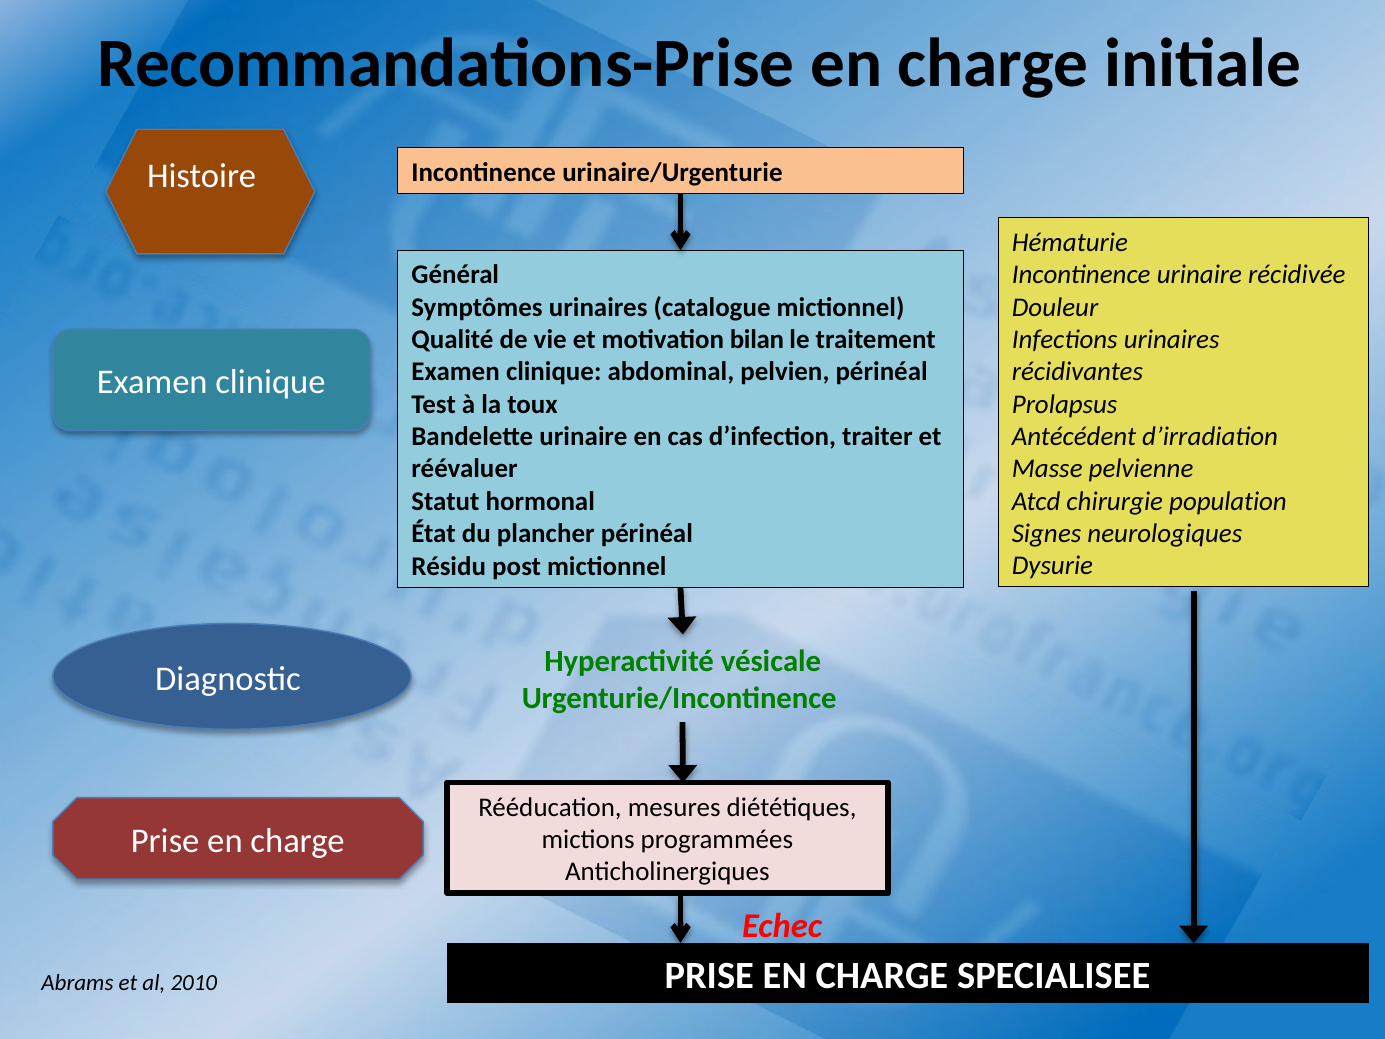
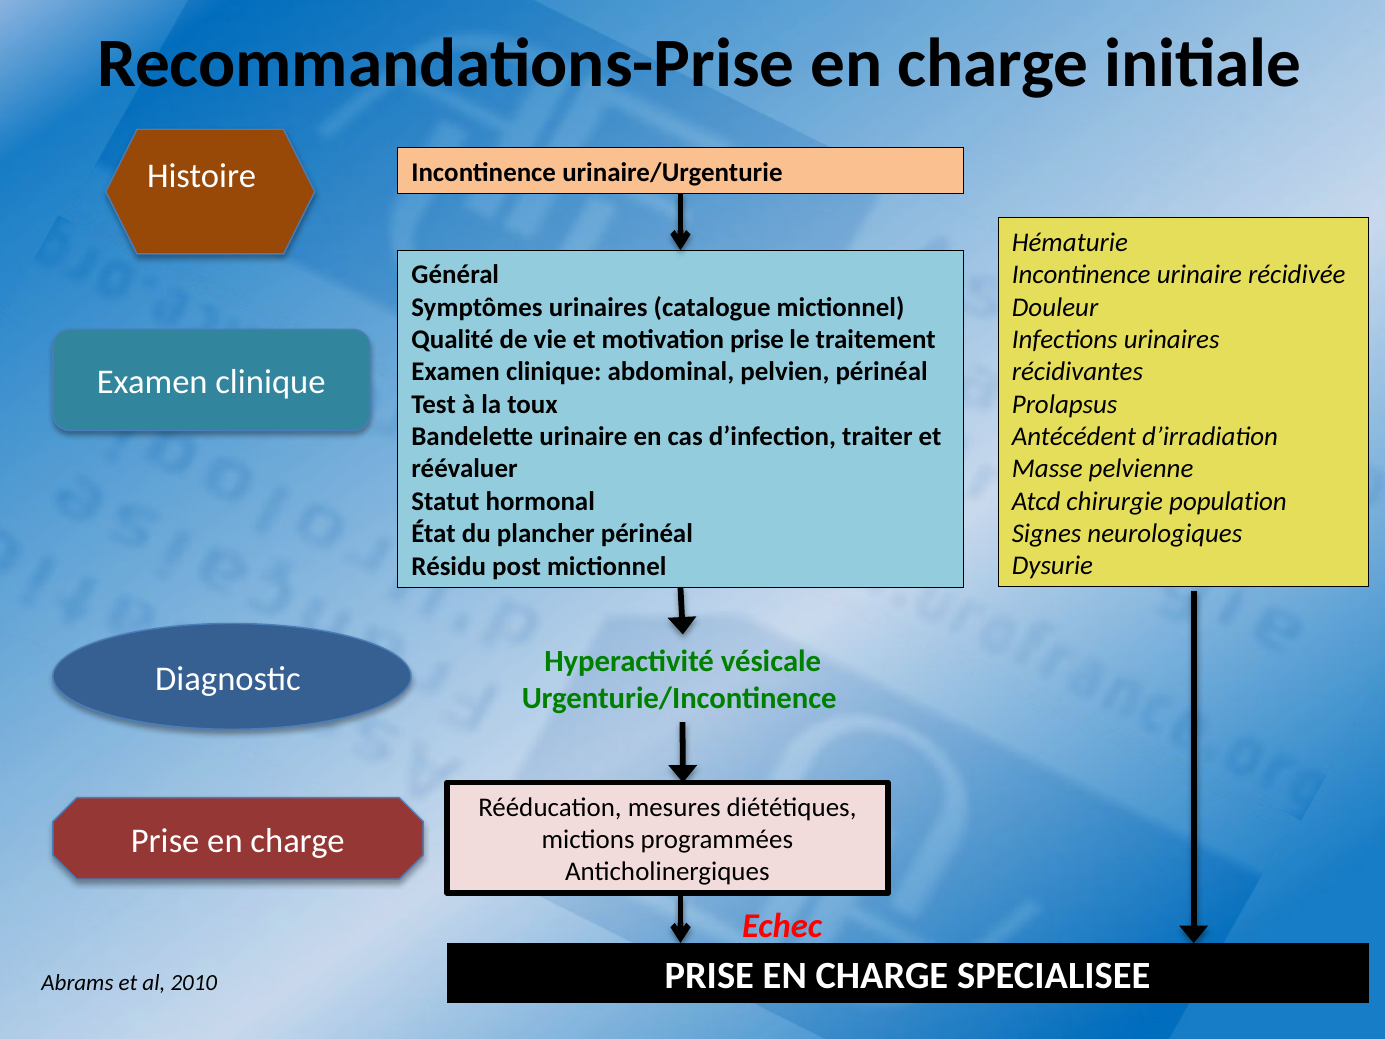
motivation bilan: bilan -> prise (757, 340)
